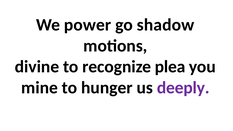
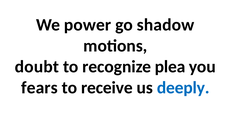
divine: divine -> doubt (37, 67)
mine: mine -> fears (39, 88)
hunger: hunger -> receive (107, 88)
deeply colour: purple -> blue (183, 88)
